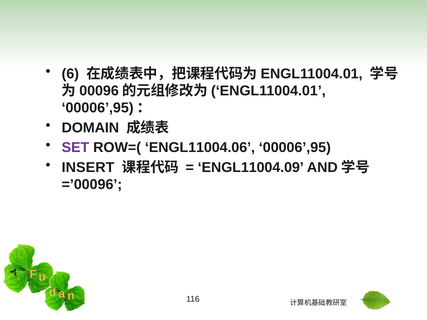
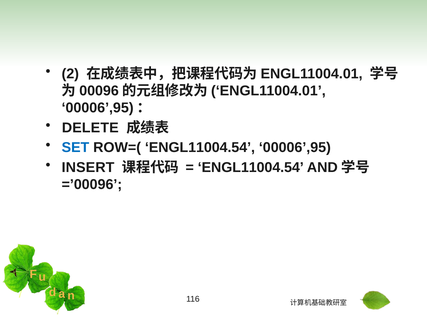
6: 6 -> 2 (70, 74)
DOMAIN: DOMAIN -> DELETE (90, 128)
SET colour: purple -> blue (75, 148)
ROW=( ENGL11004.06: ENGL11004.06 -> ENGL11004.54 (200, 148)
ENGL11004.09: ENGL11004.09 -> ENGL11004.54 (251, 168)
